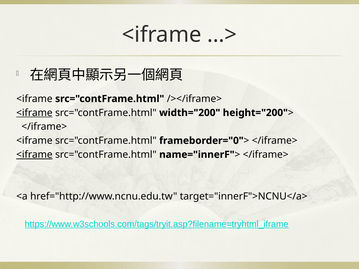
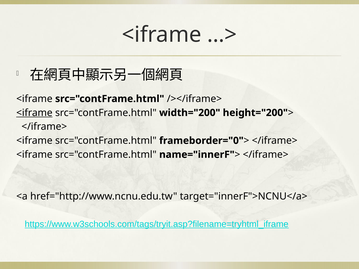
<iframe underline: present -> none (34, 155)
